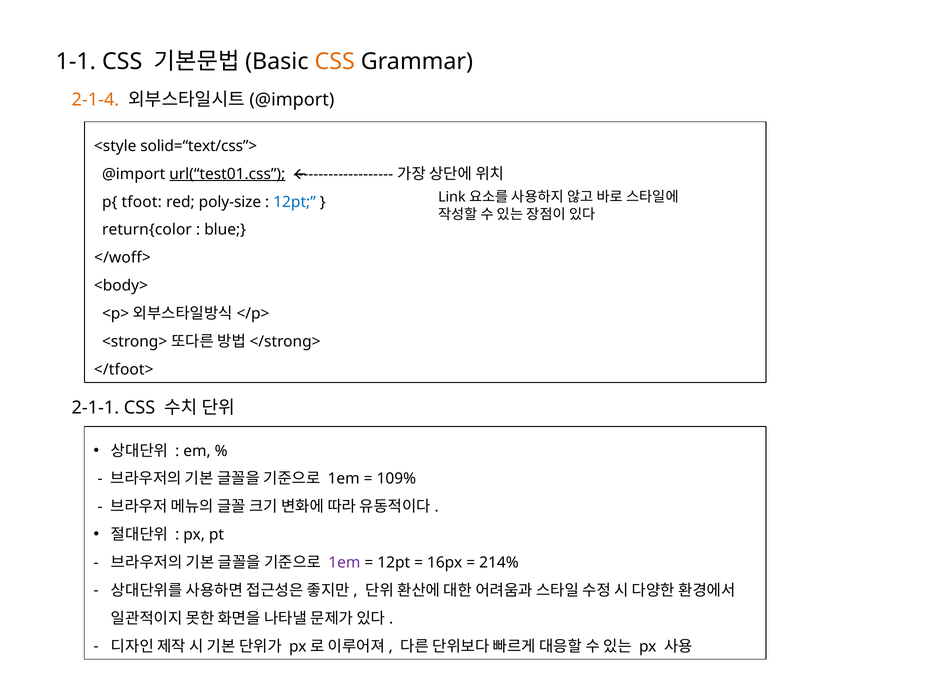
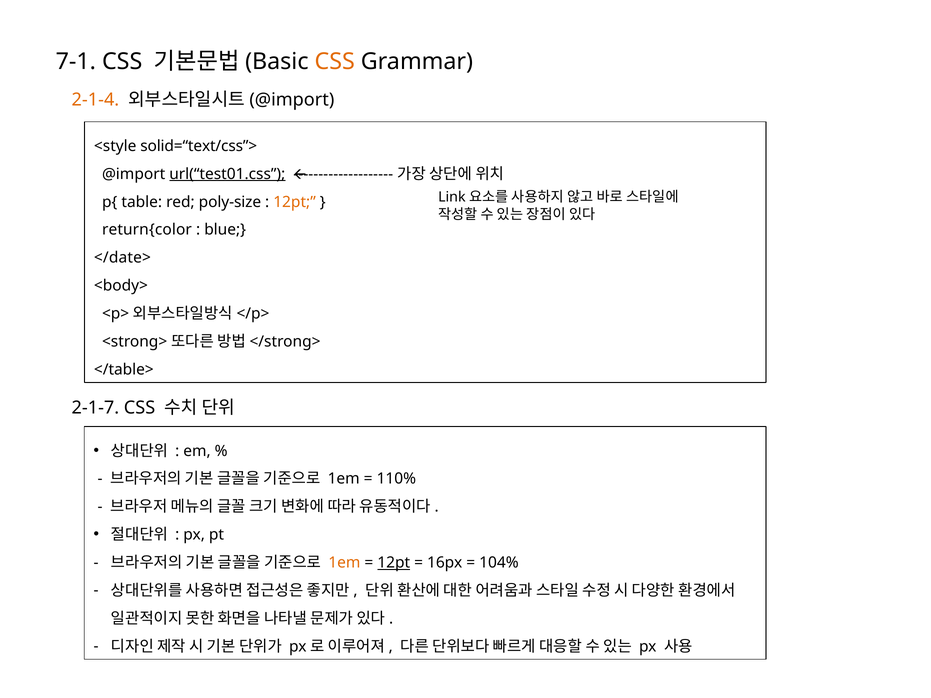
1-1: 1-1 -> 7-1 (76, 61)
tfoot: tfoot -> table (142, 202)
12pt colour: blue -> orange (295, 202)
</woff>: </woff> -> </date> (122, 258)
</tfoot>: </tfoot> -> </table> (124, 370)
2-1-1: 2-1-1 -> 2-1-7 (95, 408)
109%: 109% -> 110% (396, 479)
1em colour: purple -> orange (344, 563)
12pt underline: none -> present (394, 563)
214%: 214% -> 104% (499, 563)
